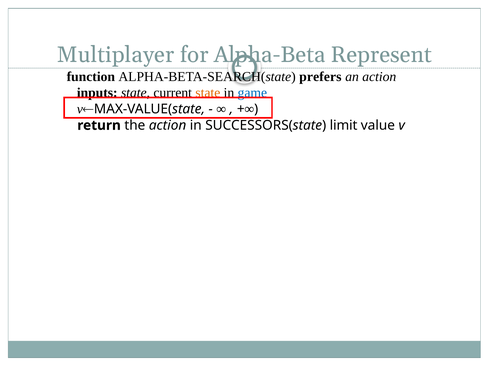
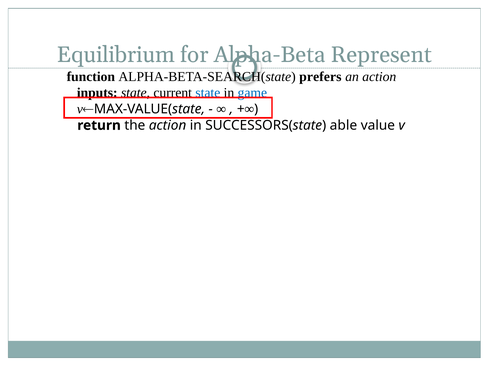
Multiplayer: Multiplayer -> Equilibrium (116, 55)
state colour: orange -> blue (208, 93)
limit: limit -> able (343, 126)
